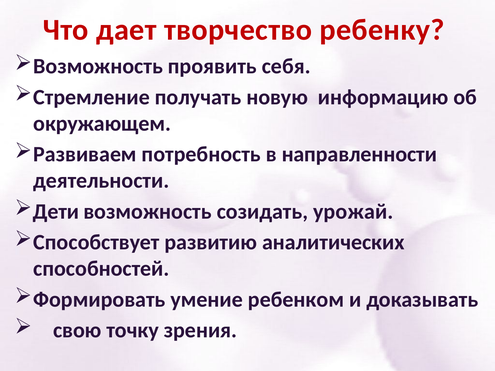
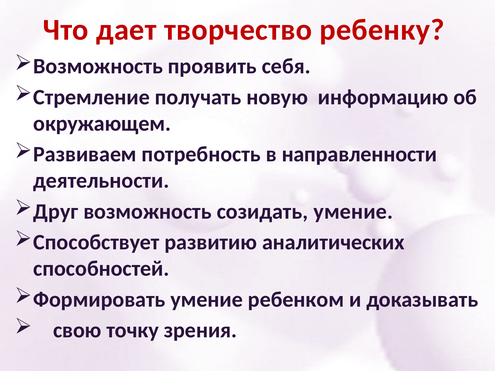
Дети: Дети -> Друг (56, 212)
созидать урожай: урожай -> умение (353, 212)
